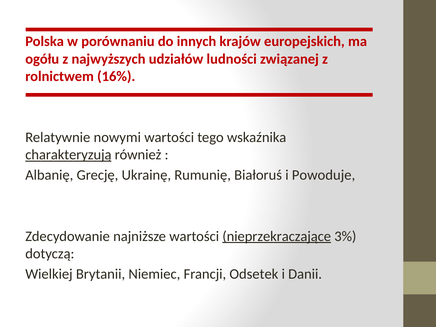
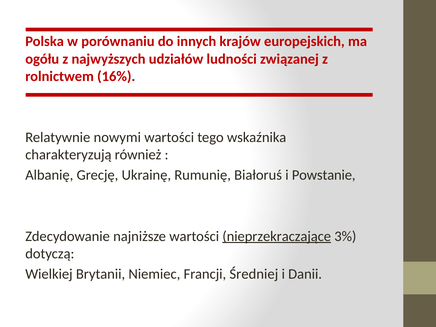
charakteryzują underline: present -> none (68, 155)
Powoduje: Powoduje -> Powstanie (324, 175)
Odsetek: Odsetek -> Średniej (254, 274)
